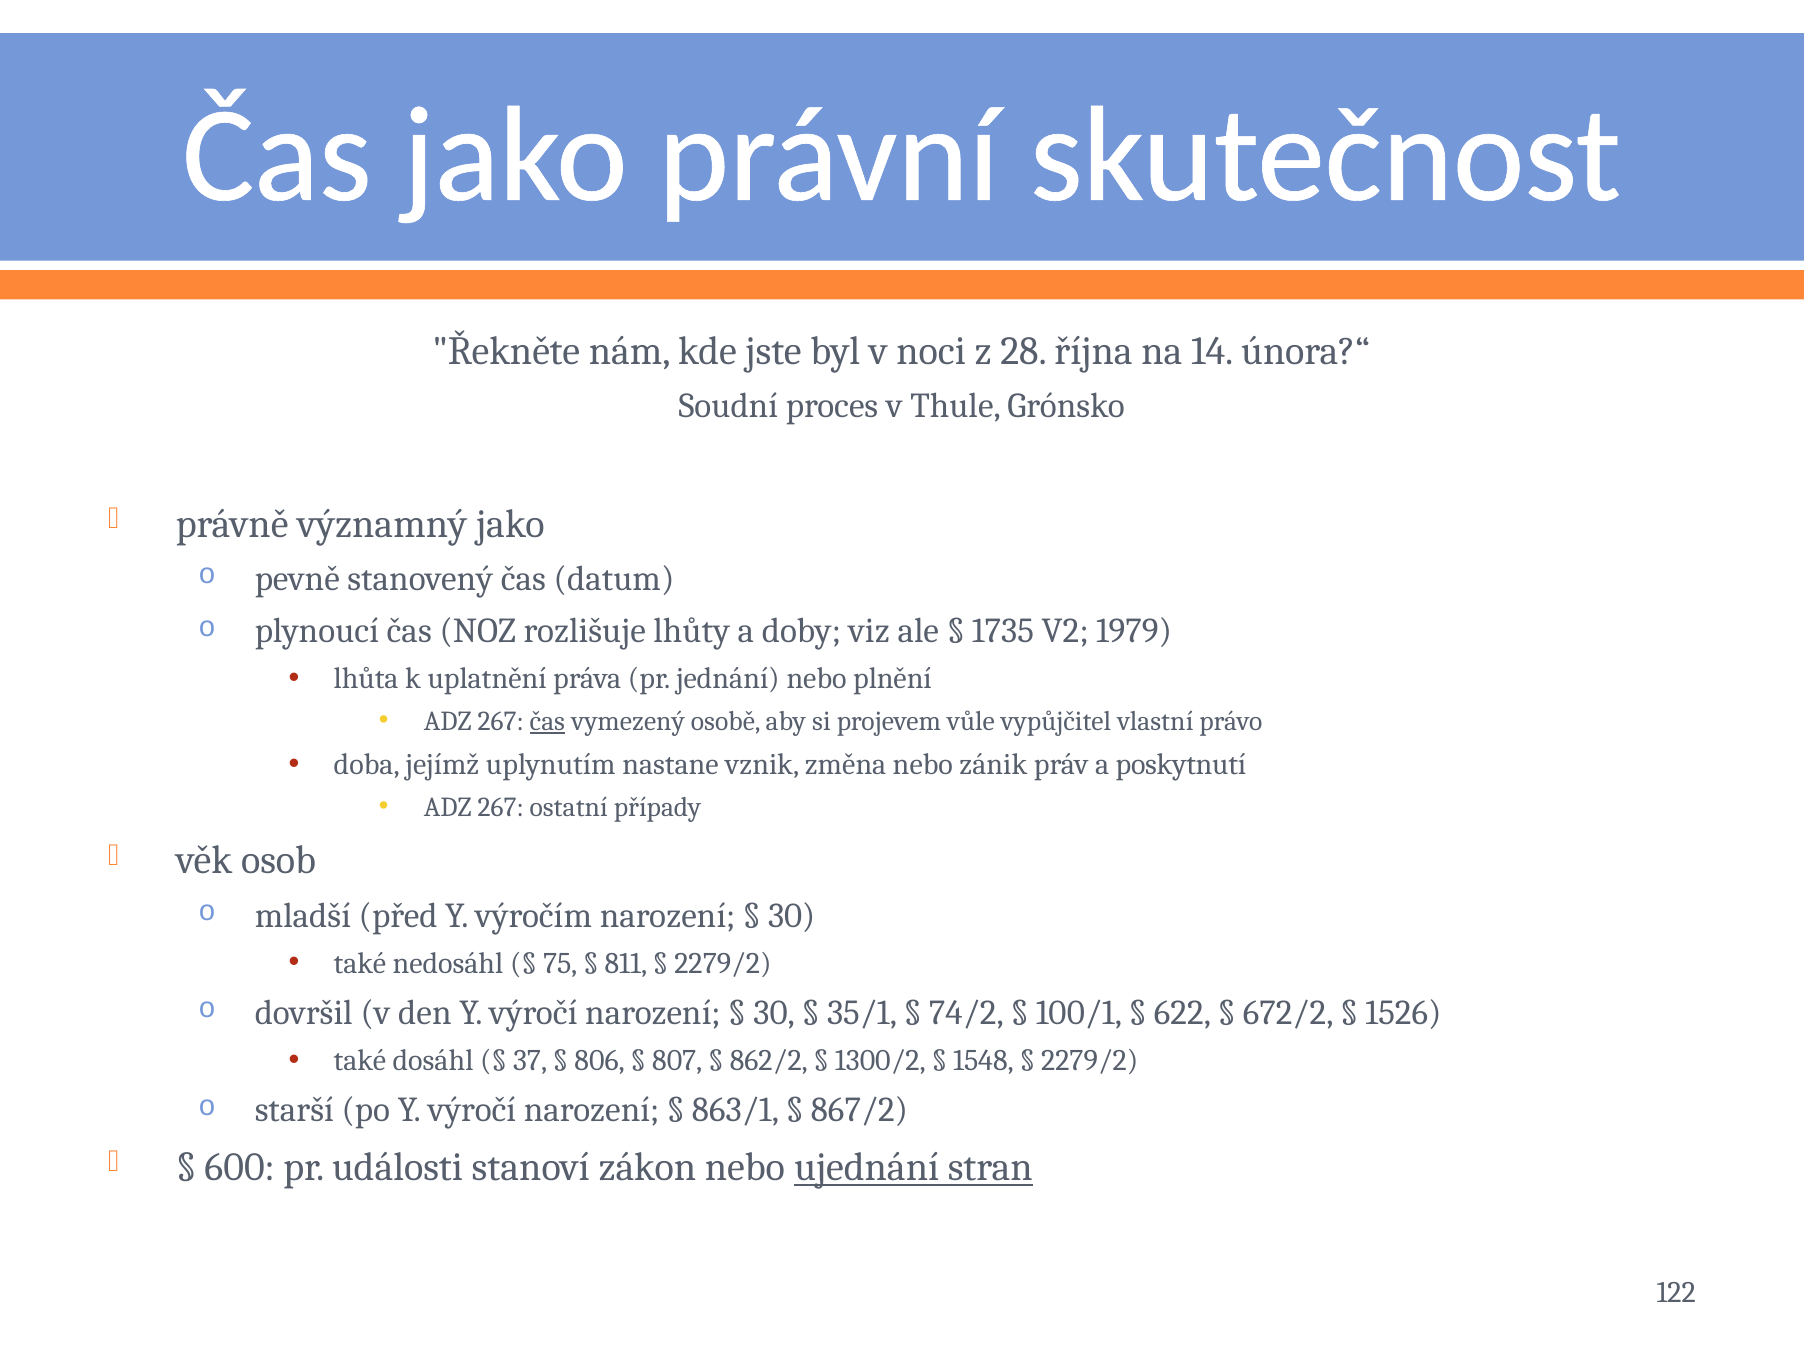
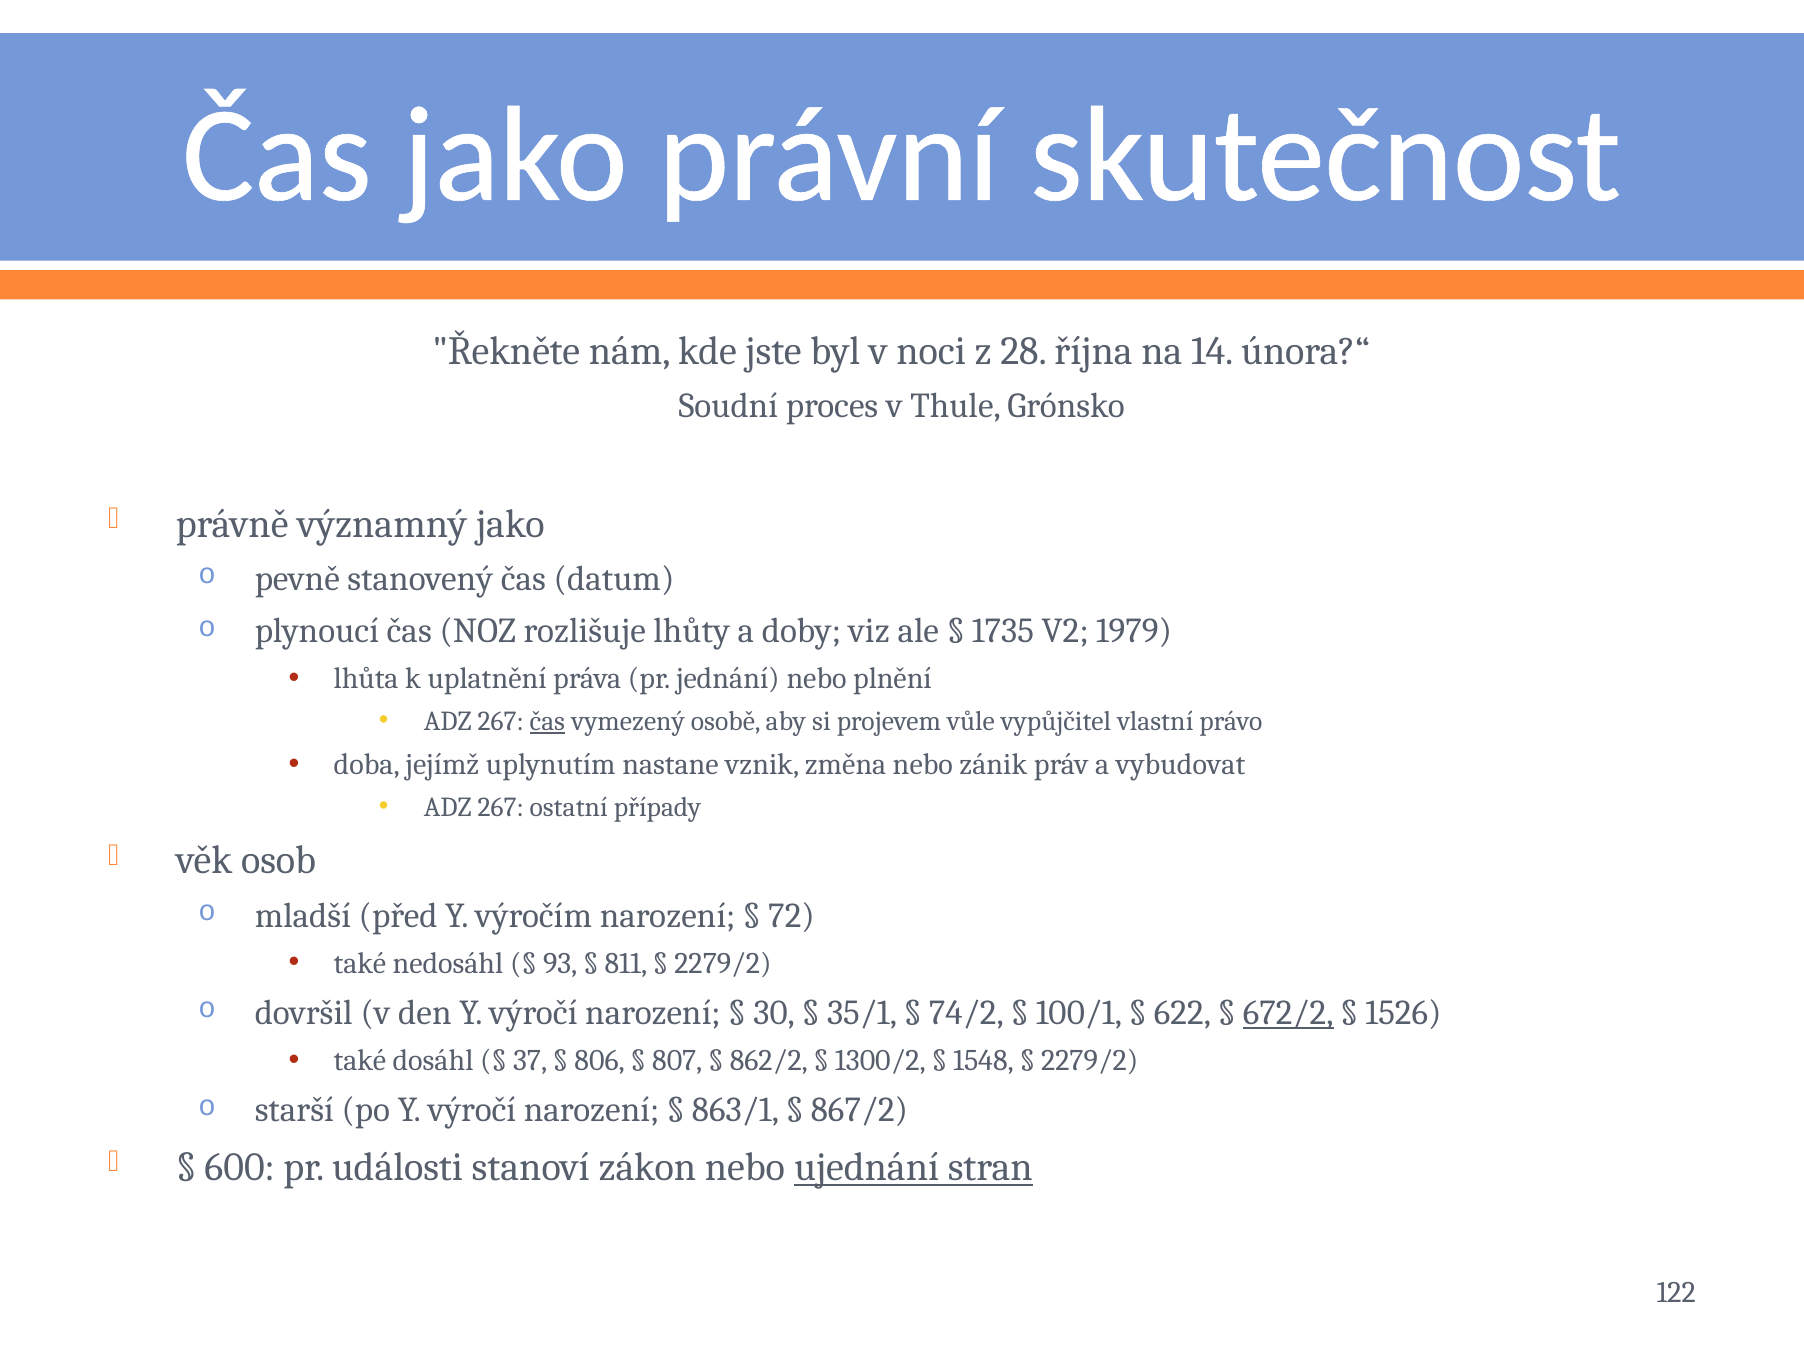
poskytnutí: poskytnutí -> vybudovat (1181, 765)
30: 30 -> 72 (791, 915)
75: 75 -> 93 (560, 963)
672/2 underline: none -> present (1288, 1013)
